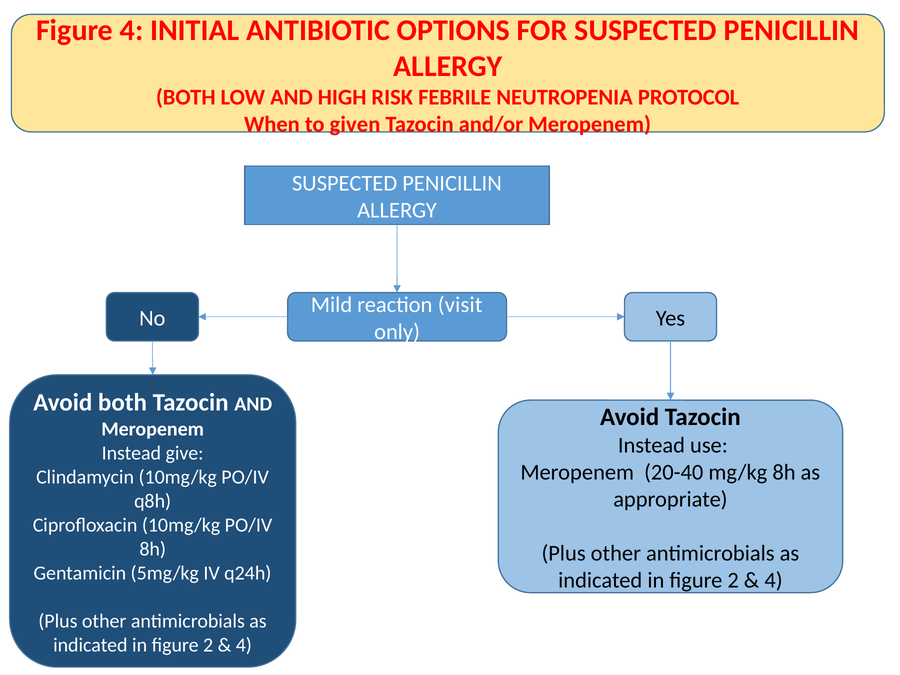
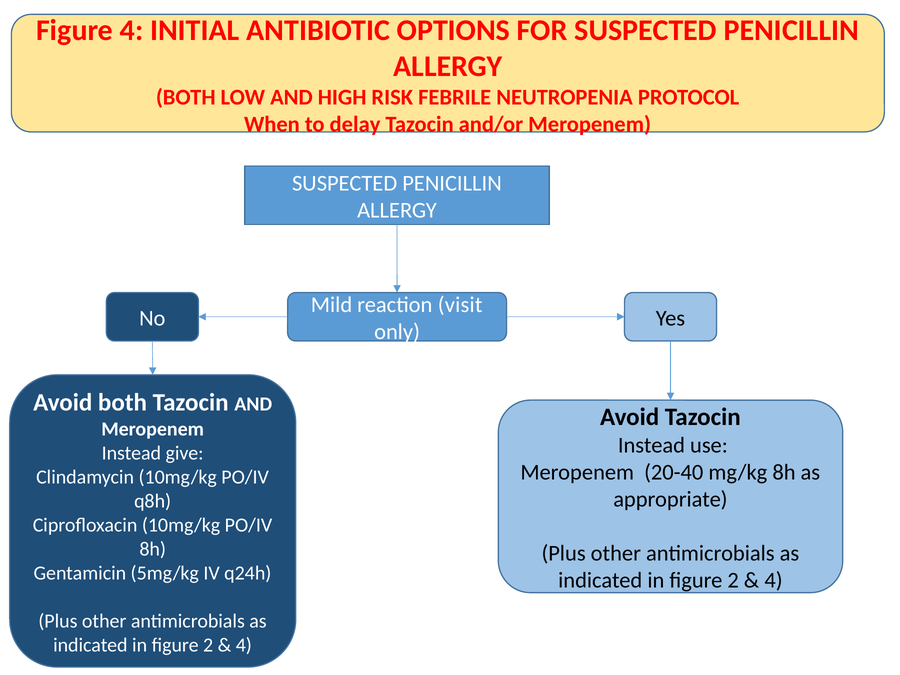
given: given -> delay (355, 124)
